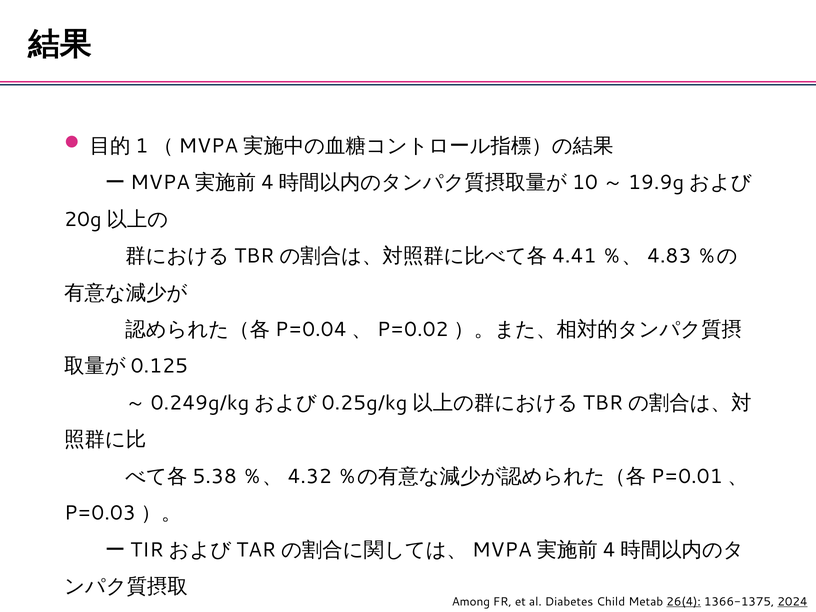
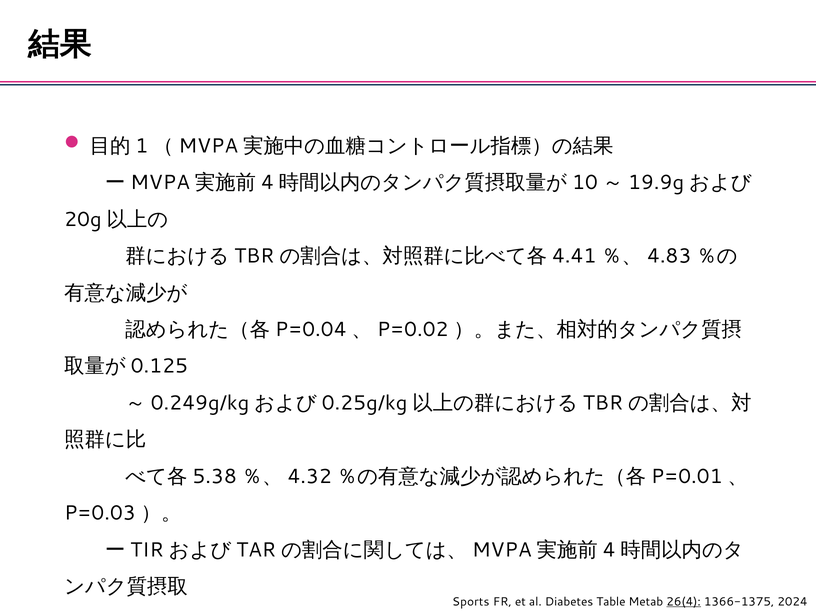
Among: Among -> Sports (471, 602)
Child: Child -> Table (611, 602)
2024 underline: present -> none (792, 602)
